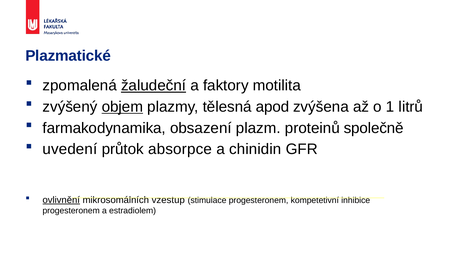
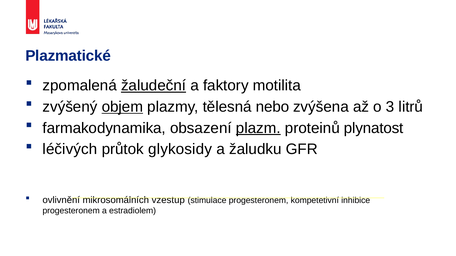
apod: apod -> nebo (272, 107)
1: 1 -> 3 (390, 107)
plazm underline: none -> present (258, 128)
společně: společně -> plynatost (374, 128)
uvedení: uvedení -> léčivých (70, 150)
absorpce: absorpce -> glykosidy (180, 150)
chinidin: chinidin -> žaludku (255, 150)
ovlivnění underline: present -> none (61, 200)
